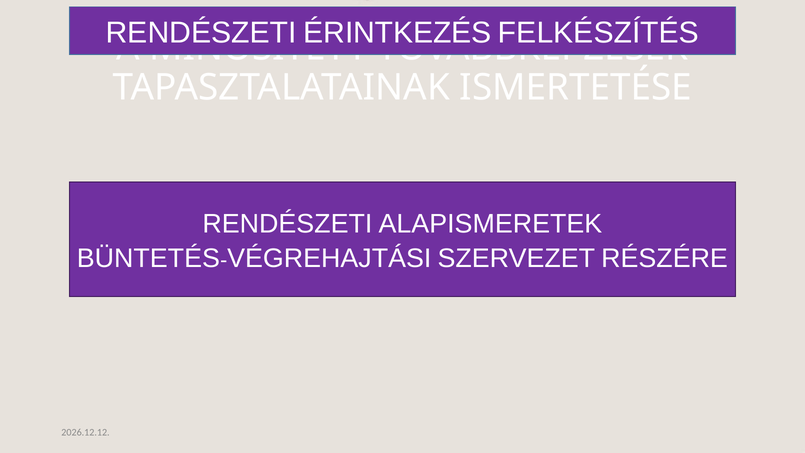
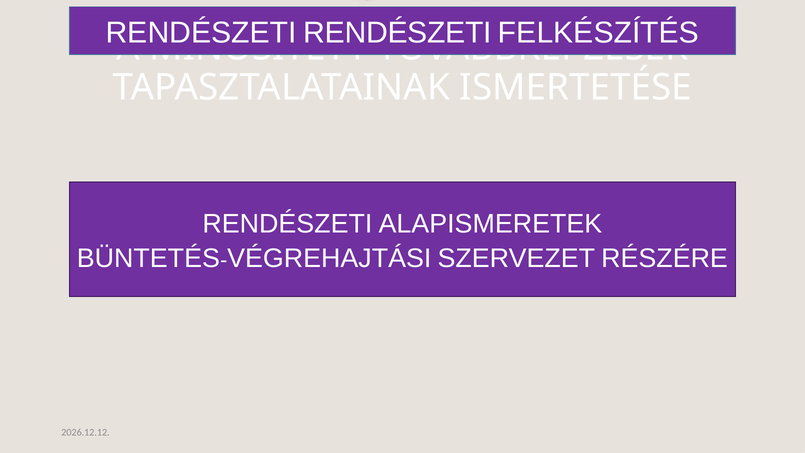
RENDÉSZETI ÉRINTKEZÉS: ÉRINTKEZÉS -> RENDÉSZETI (397, 33)
